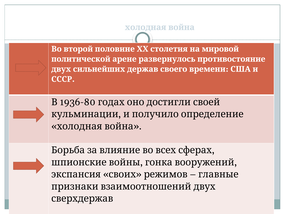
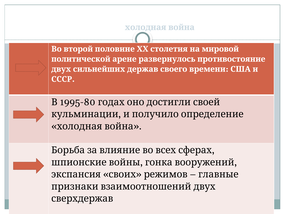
1936-80: 1936-80 -> 1995-80 (78, 102)
